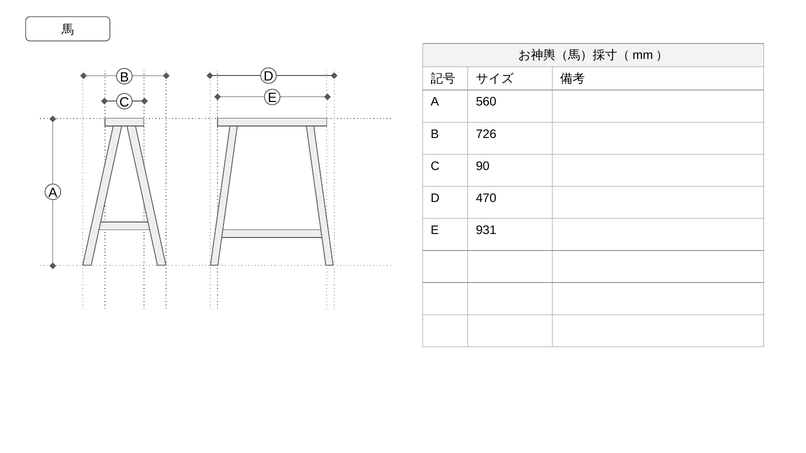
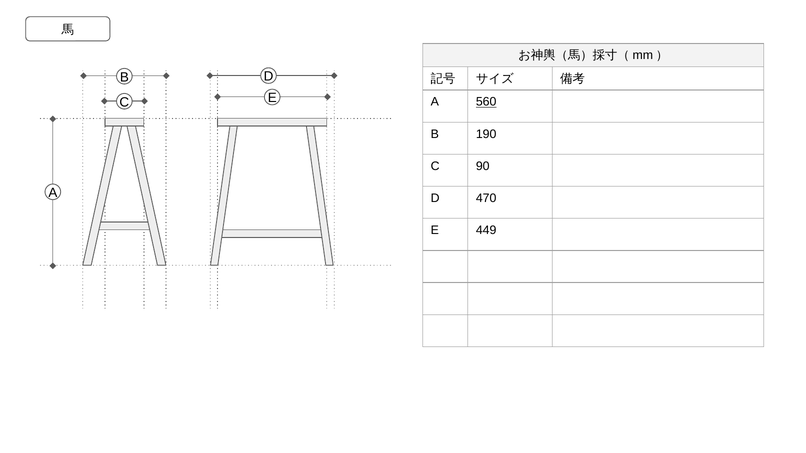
560 underline: none -> present (486, 102)
726: 726 -> 190 (486, 134)
931: 931 -> 449 (486, 230)
